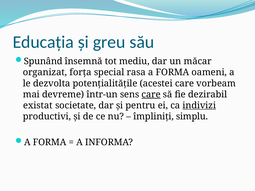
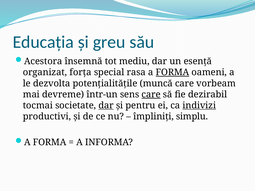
Spunând: Spunând -> Acestora (43, 61)
măcar: măcar -> esență (198, 61)
FORMA underline: none -> present (172, 72)
acestei: acestei -> muncă (156, 83)
existat: existat -> tocmai (38, 106)
dar underline: none -> present (106, 106)
